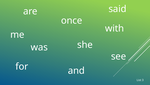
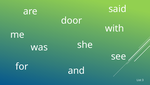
once: once -> door (72, 20)
